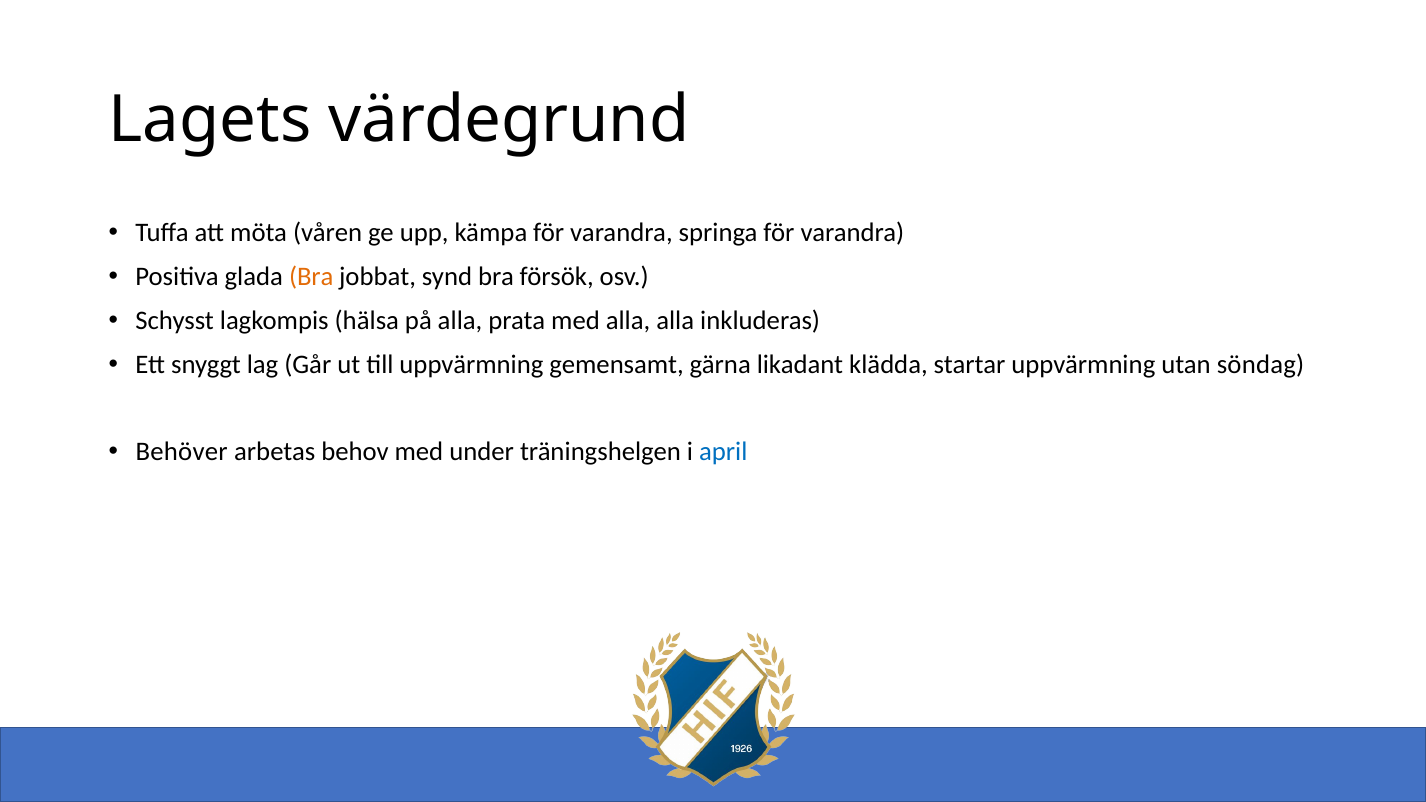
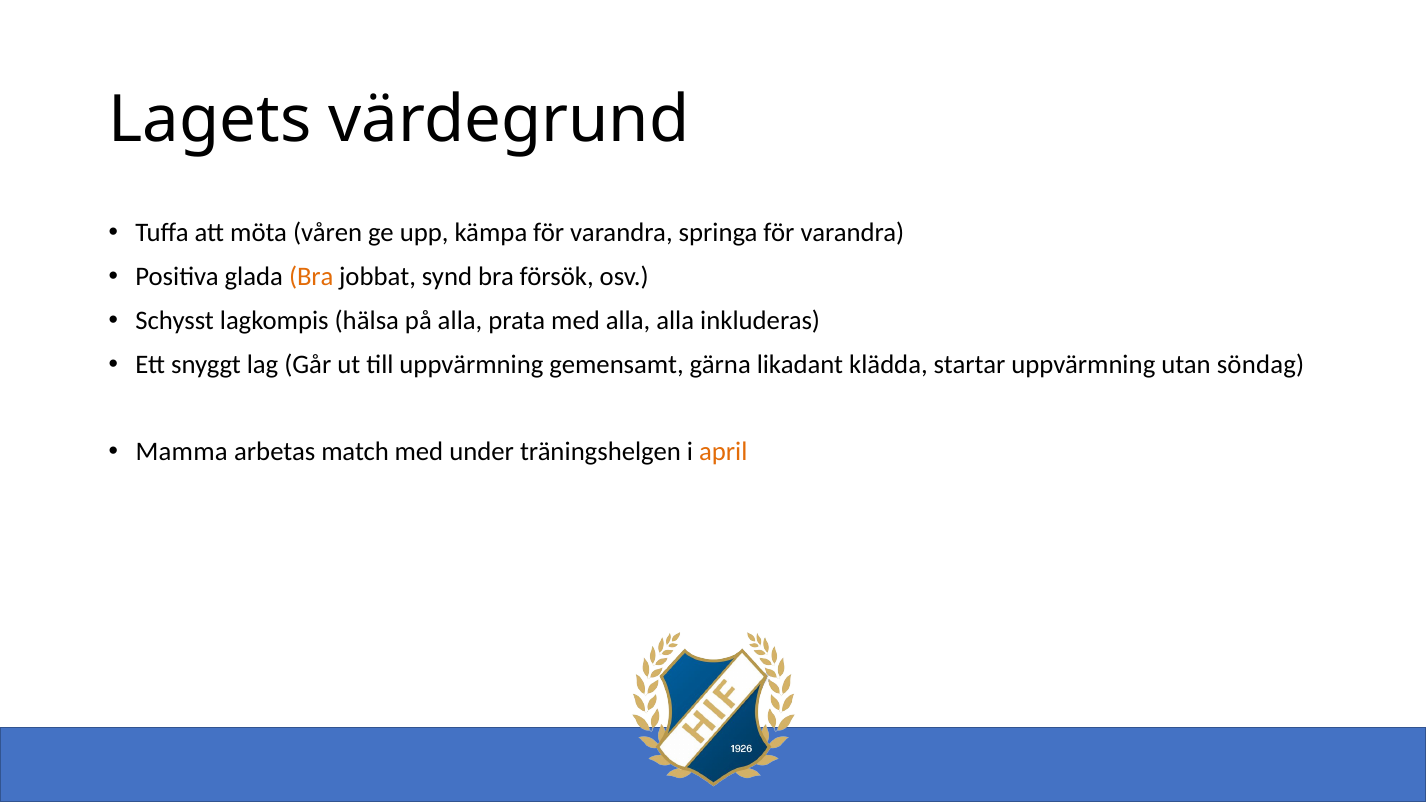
Behöver: Behöver -> Mamma (182, 452)
behov: behov -> match (355, 452)
april colour: blue -> orange (723, 452)
